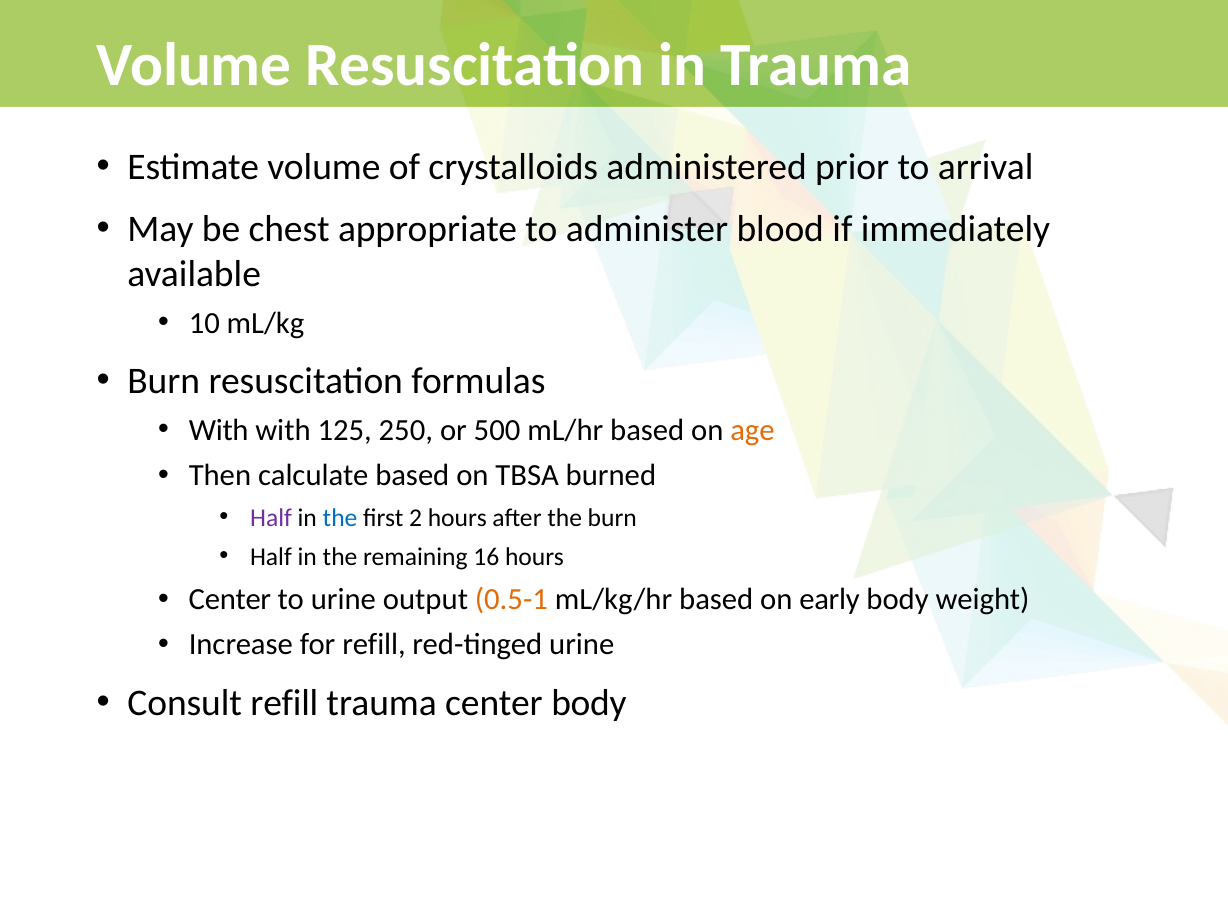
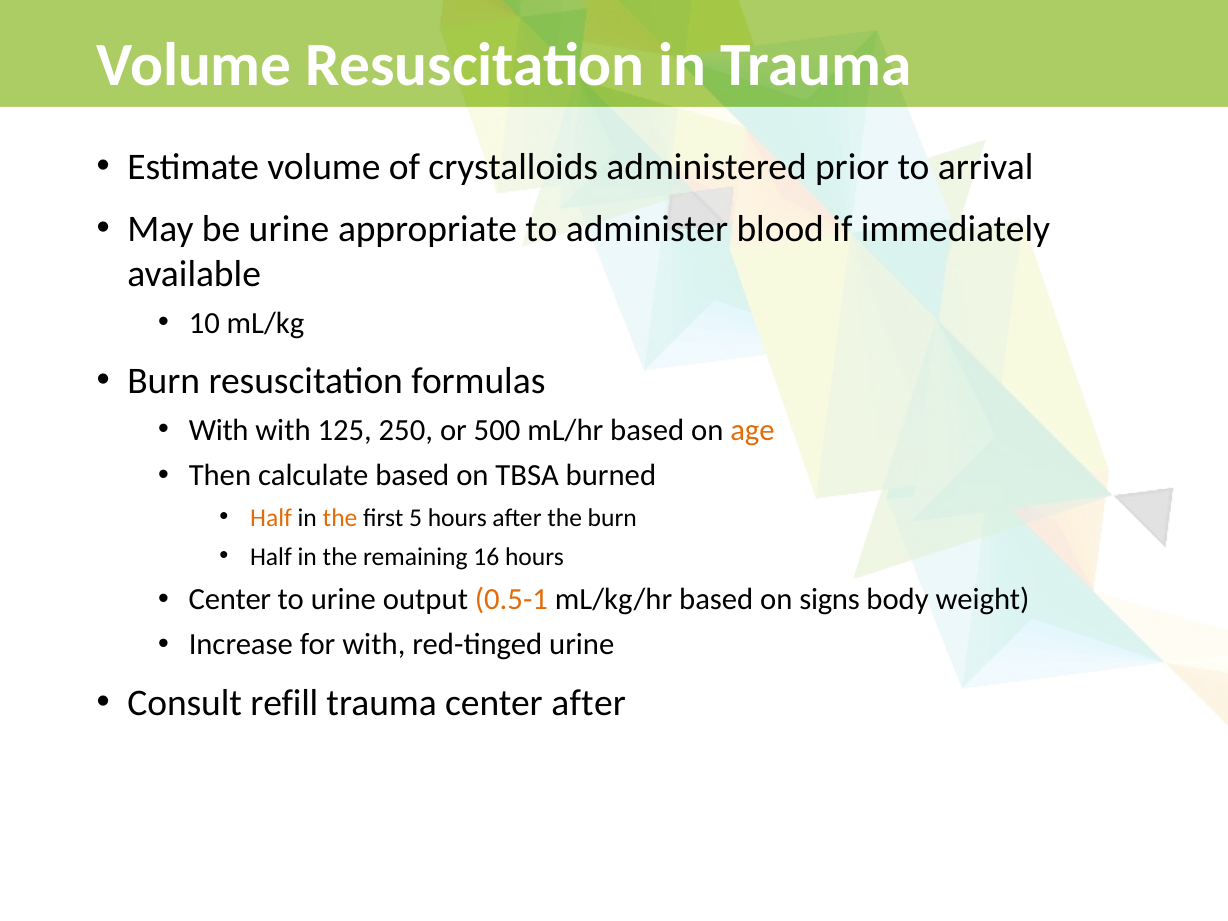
be chest: chest -> urine (289, 229)
Half colour: purple -> orange (271, 518)
the colour: blue -> orange (340, 518)
2: 2 -> 5 (416, 518)
early: early -> signs (830, 600)
for refill: refill -> with (374, 645)
center body: body -> after (589, 703)
